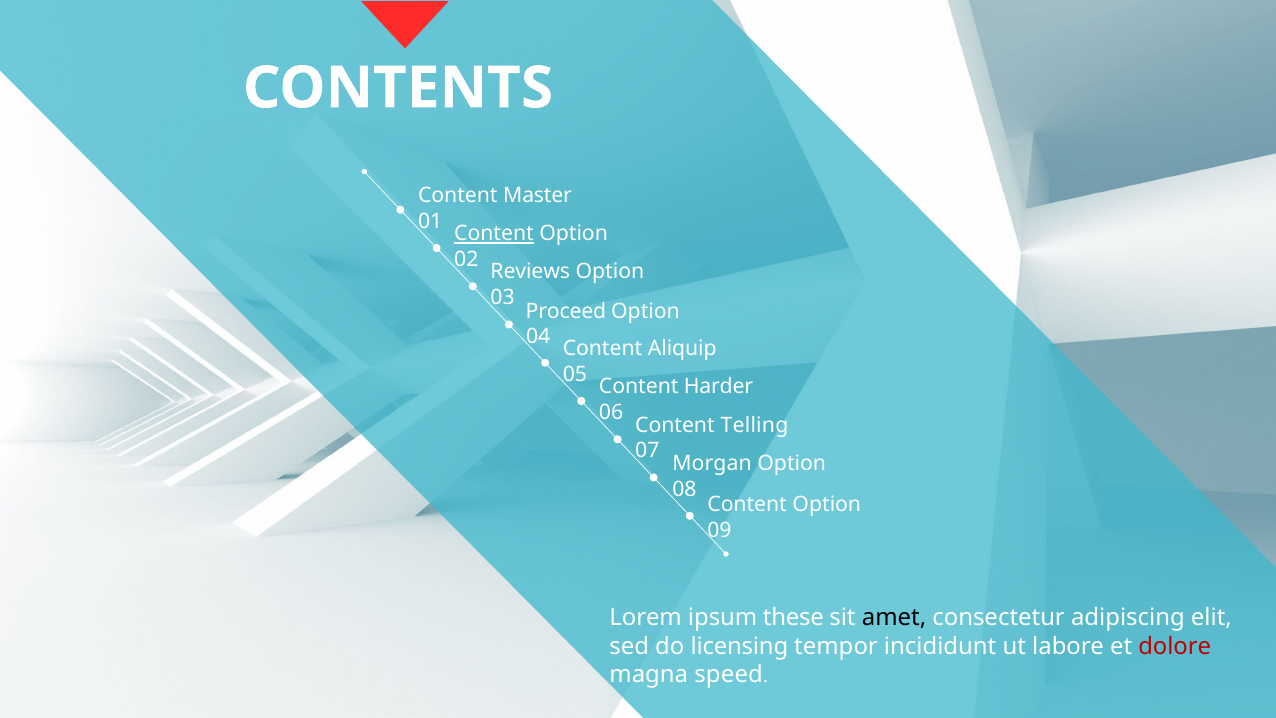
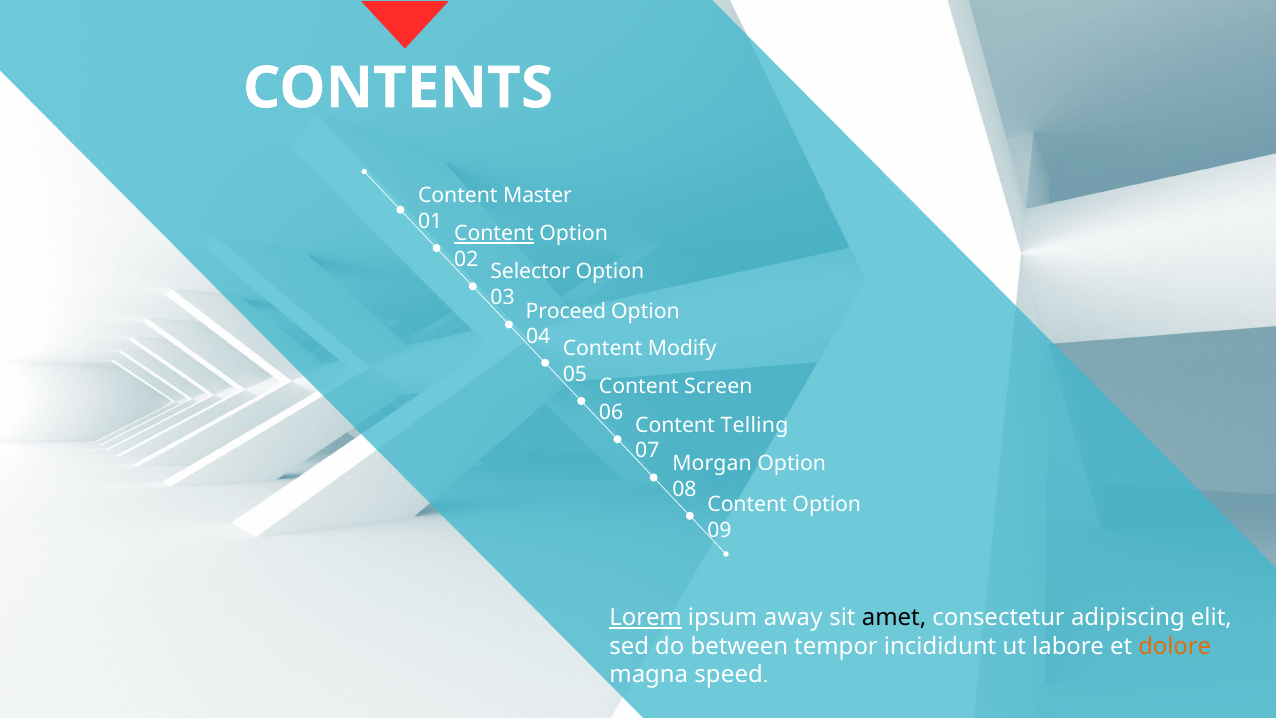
Reviews: Reviews -> Selector (530, 272)
Aliquip: Aliquip -> Modify (682, 349)
Harder: Harder -> Screen (718, 387)
Lorem underline: none -> present (646, 617)
these: these -> away (793, 617)
licensing: licensing -> between (739, 646)
dolore colour: red -> orange (1175, 646)
